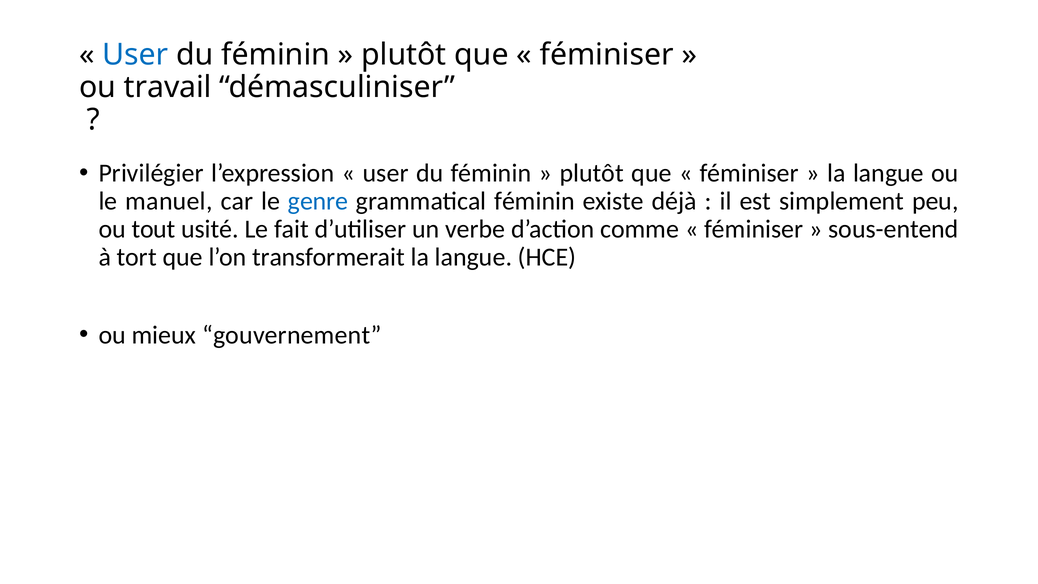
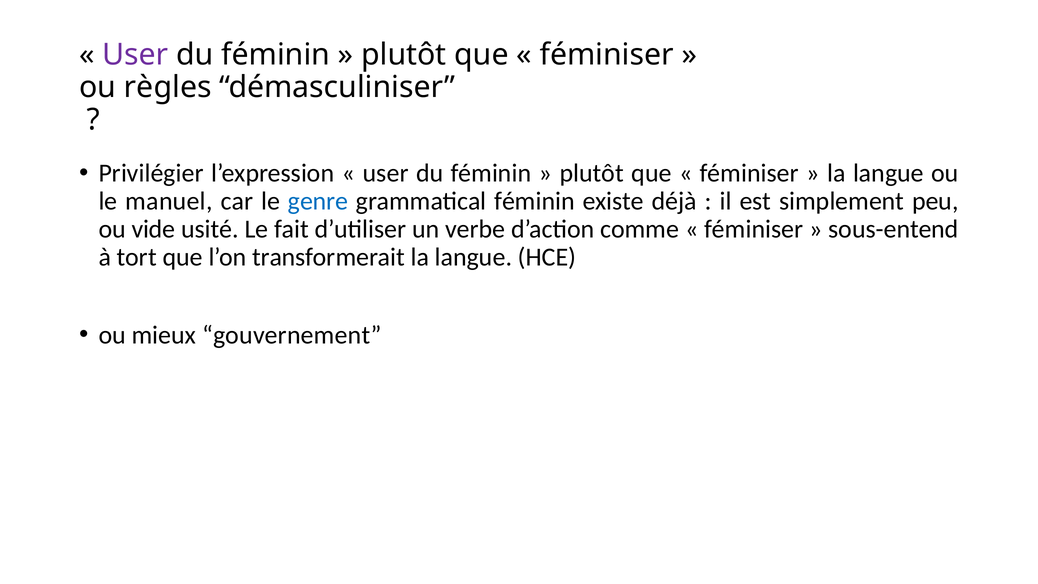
User colour: blue -> purple (135, 55)
travail: travail -> règles (168, 87)
tout: tout -> vide (154, 229)
